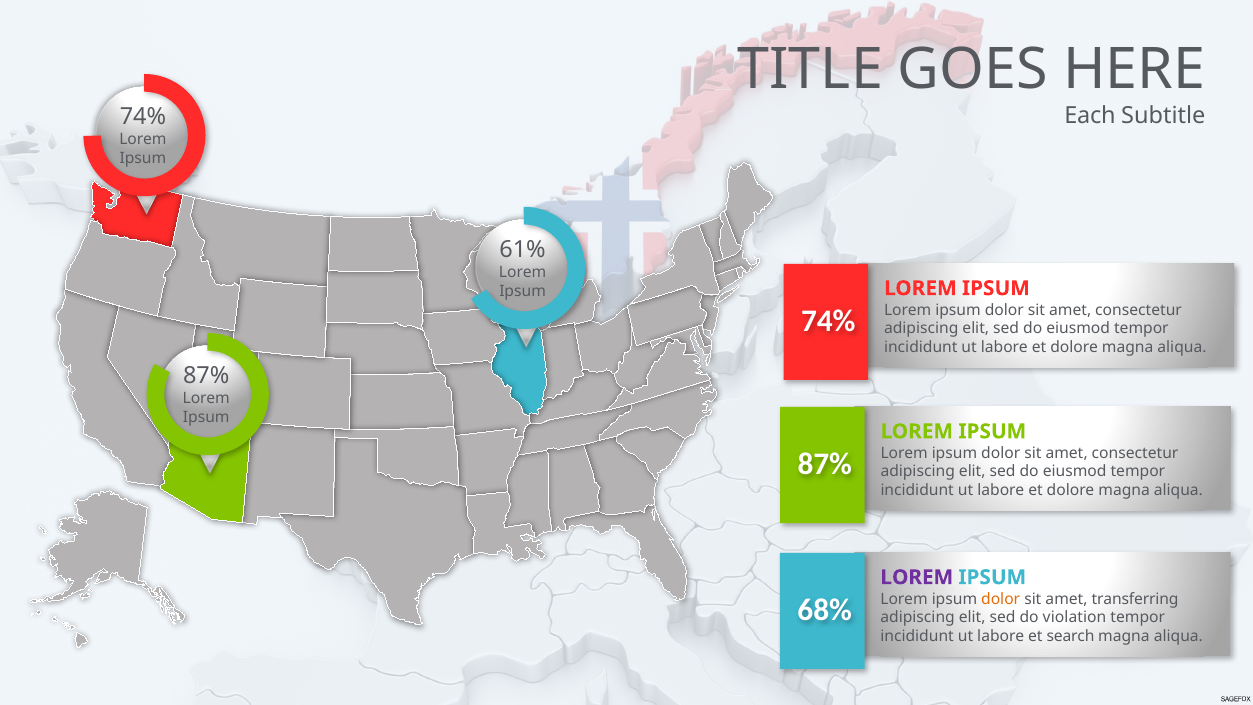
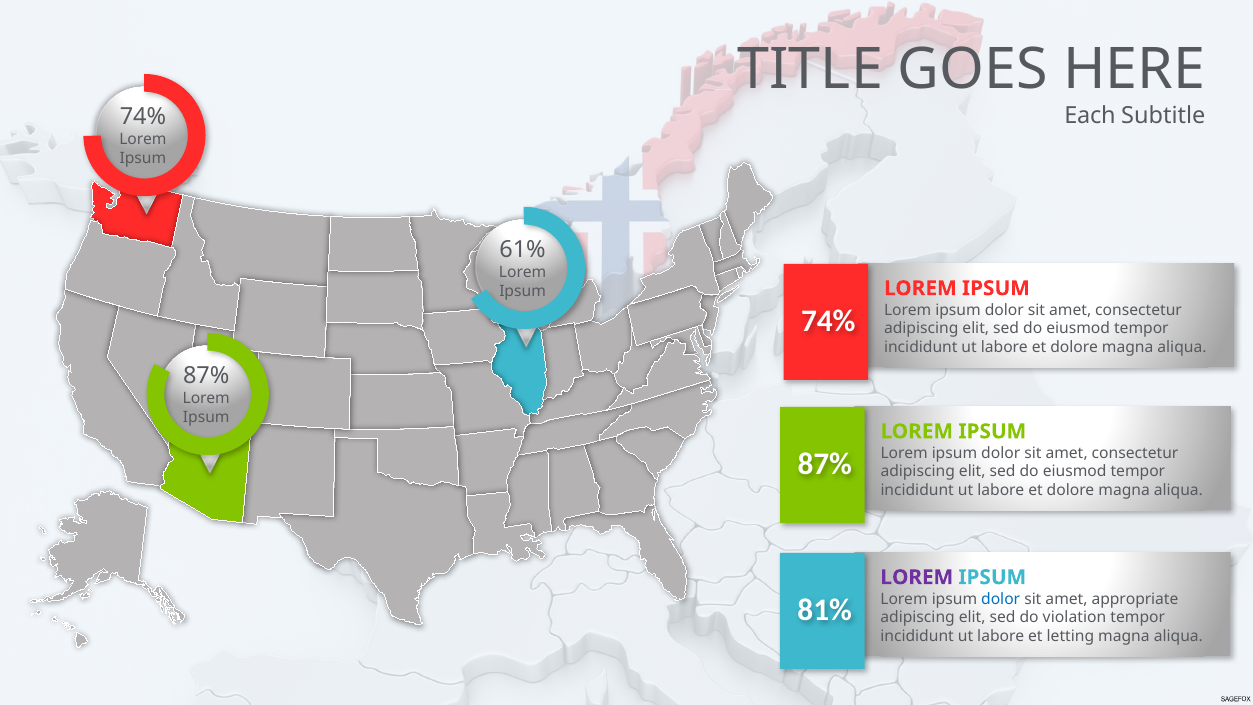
dolor colour: orange -> blue (1001, 599)
transferring: transferring -> appropriate (1135, 599)
68%: 68% -> 81% (825, 610)
search: search -> letting (1070, 636)
